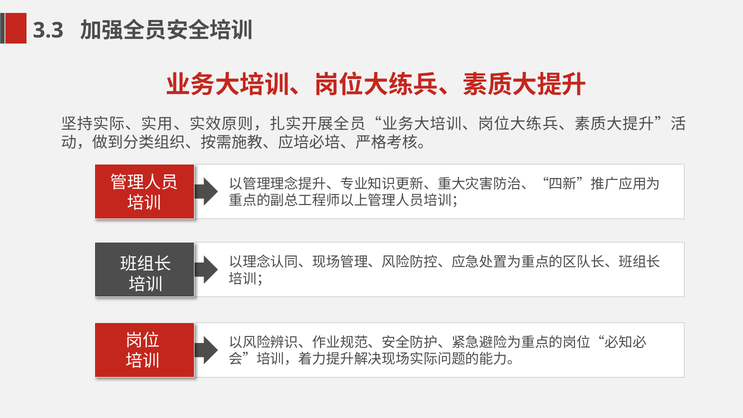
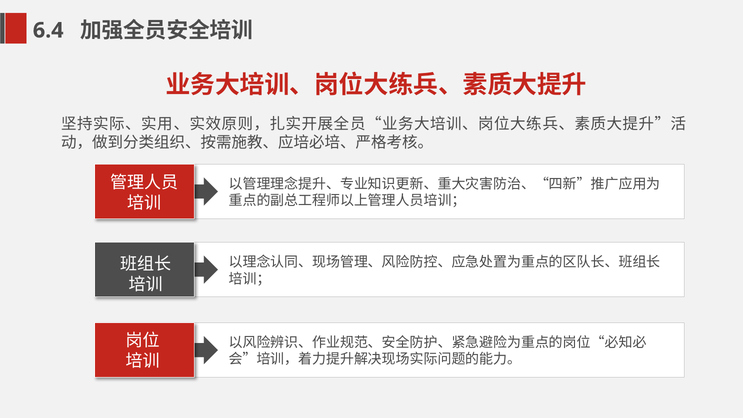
3.3: 3.3 -> 6.4 (48, 30)
